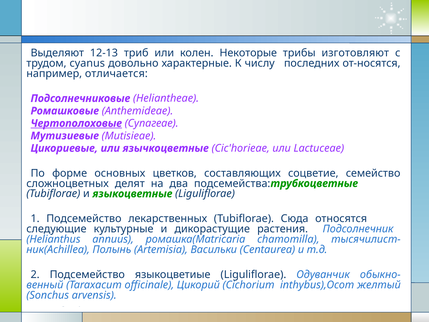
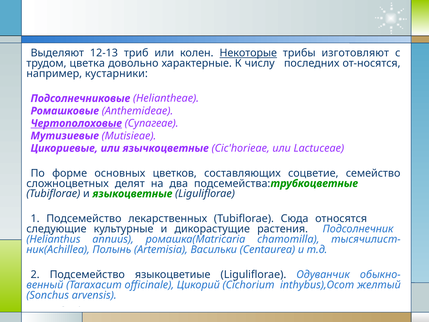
Некоторые underline: none -> present (248, 53)
cyanus: cyanus -> цветка (87, 63)
отличается: отличается -> кустарники (116, 73)
